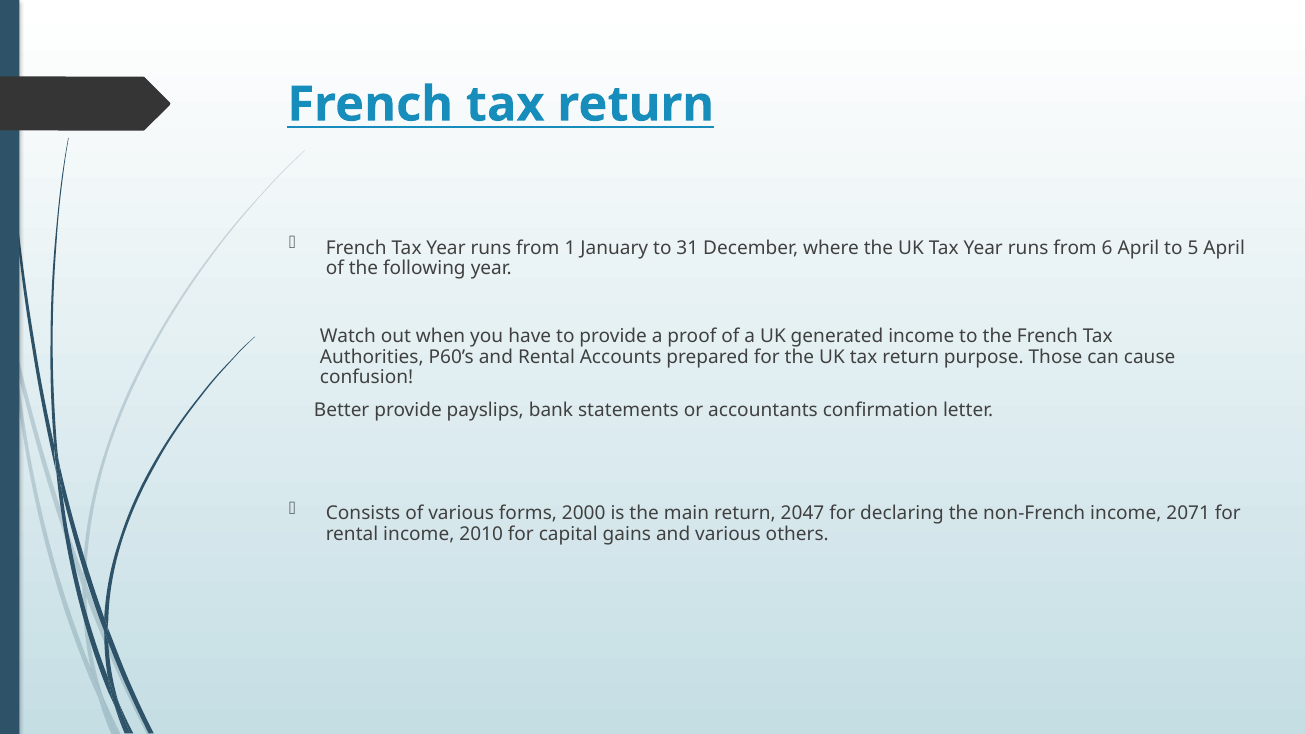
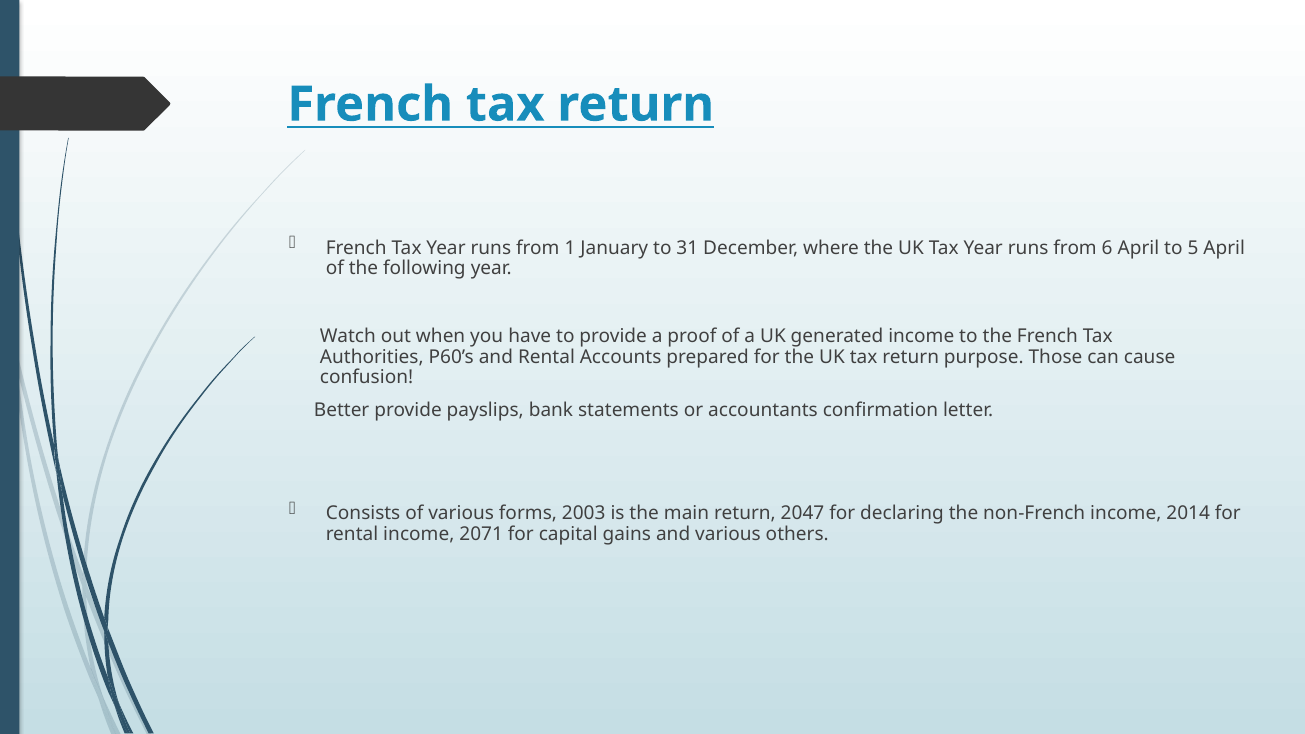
2000: 2000 -> 2003 (584, 513)
2071: 2071 -> 2014 (1188, 513)
2010: 2010 -> 2071 (481, 534)
